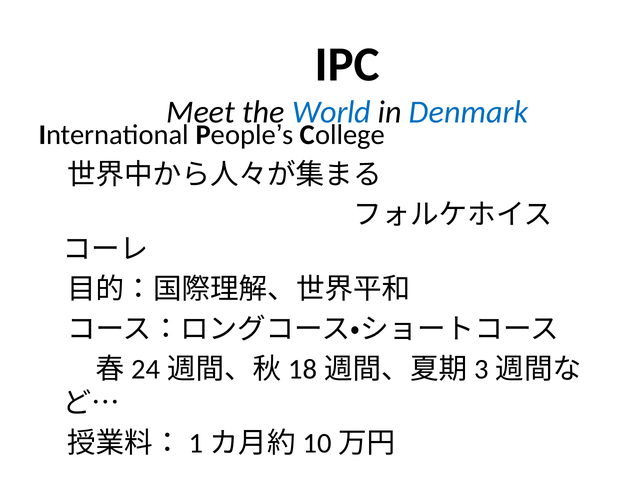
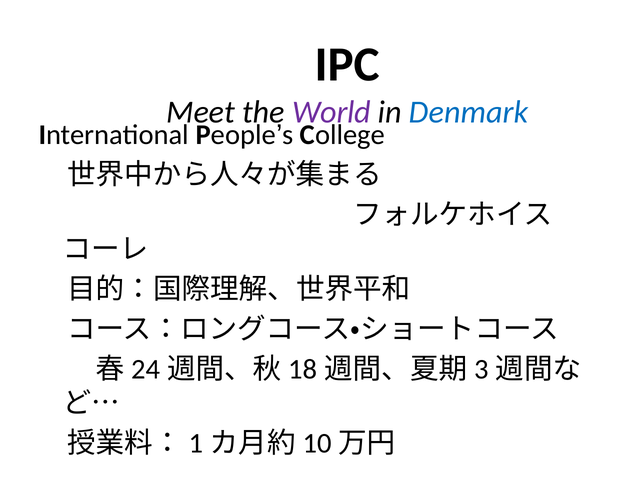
World colour: blue -> purple (331, 112)
